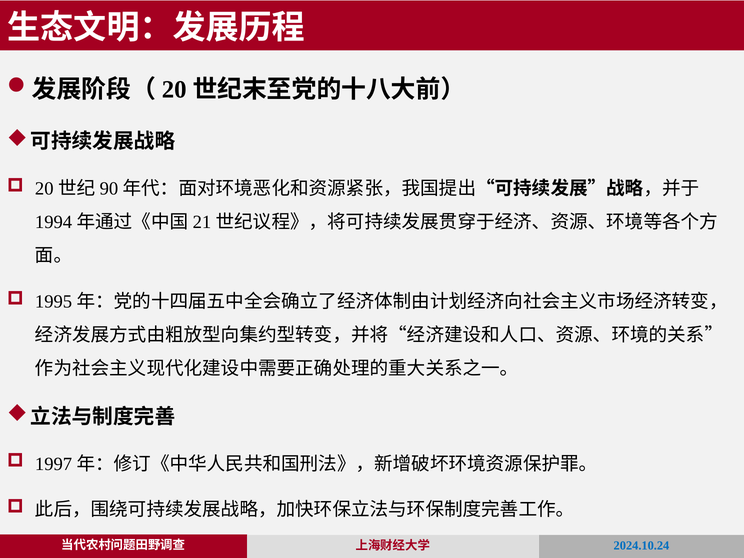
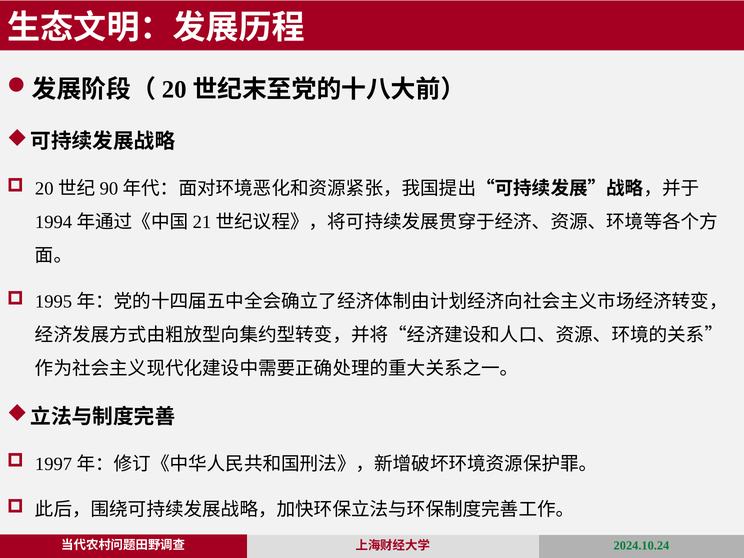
2024.10.24 colour: blue -> green (641, 545)
